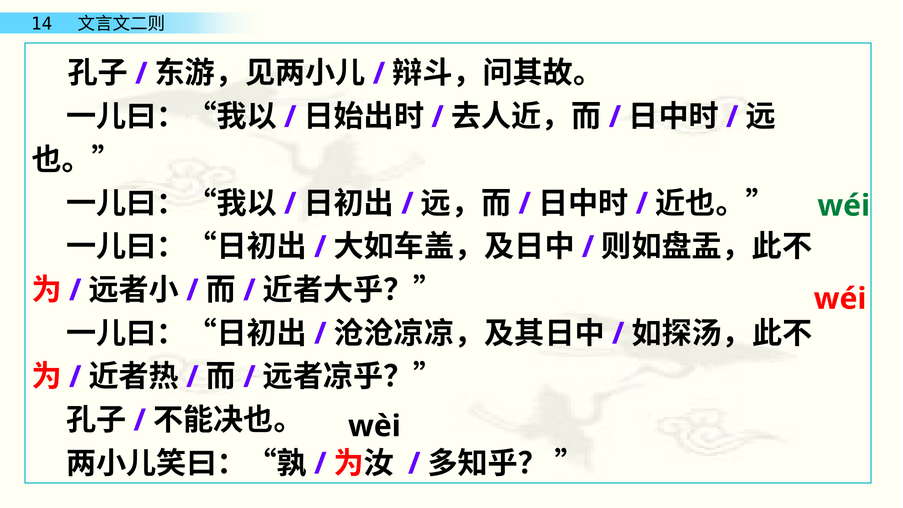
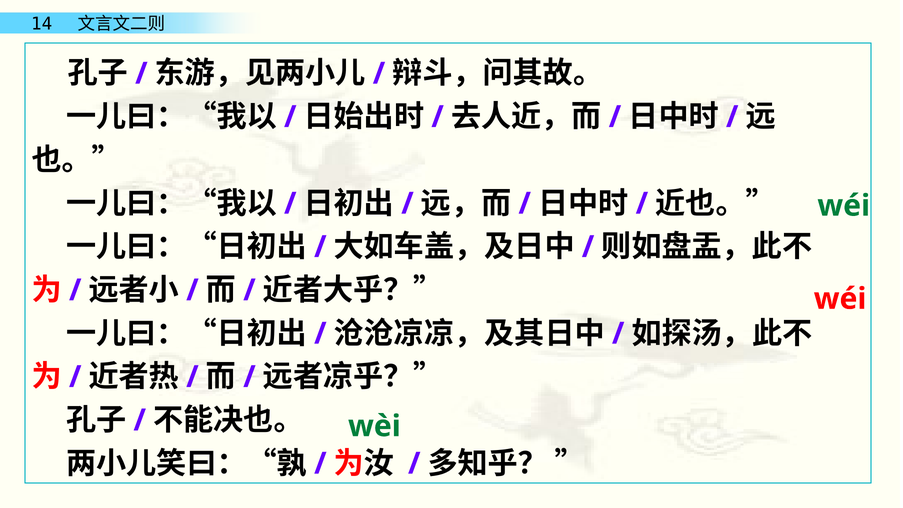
wèi colour: black -> green (374, 426)
